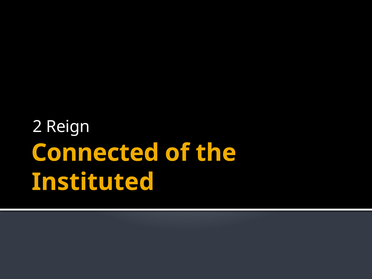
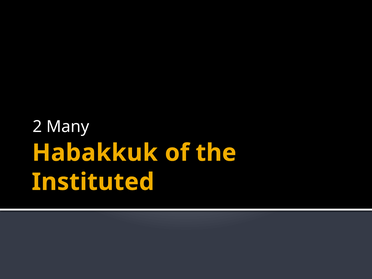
Reign: Reign -> Many (68, 127)
Connected: Connected -> Habakkuk (95, 153)
